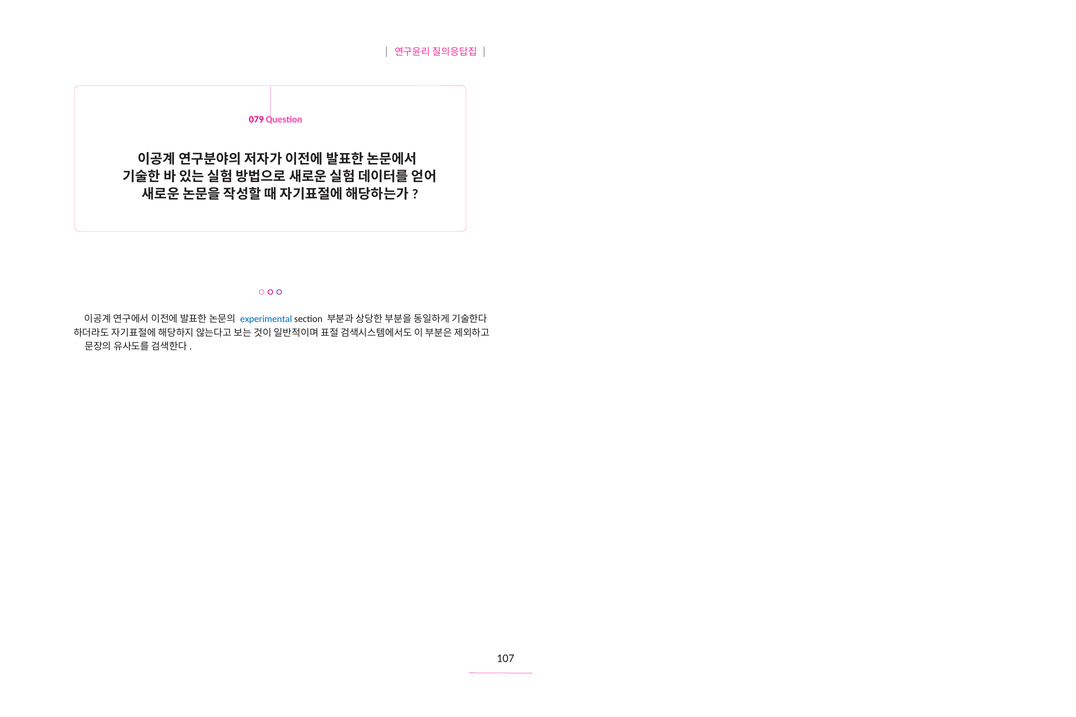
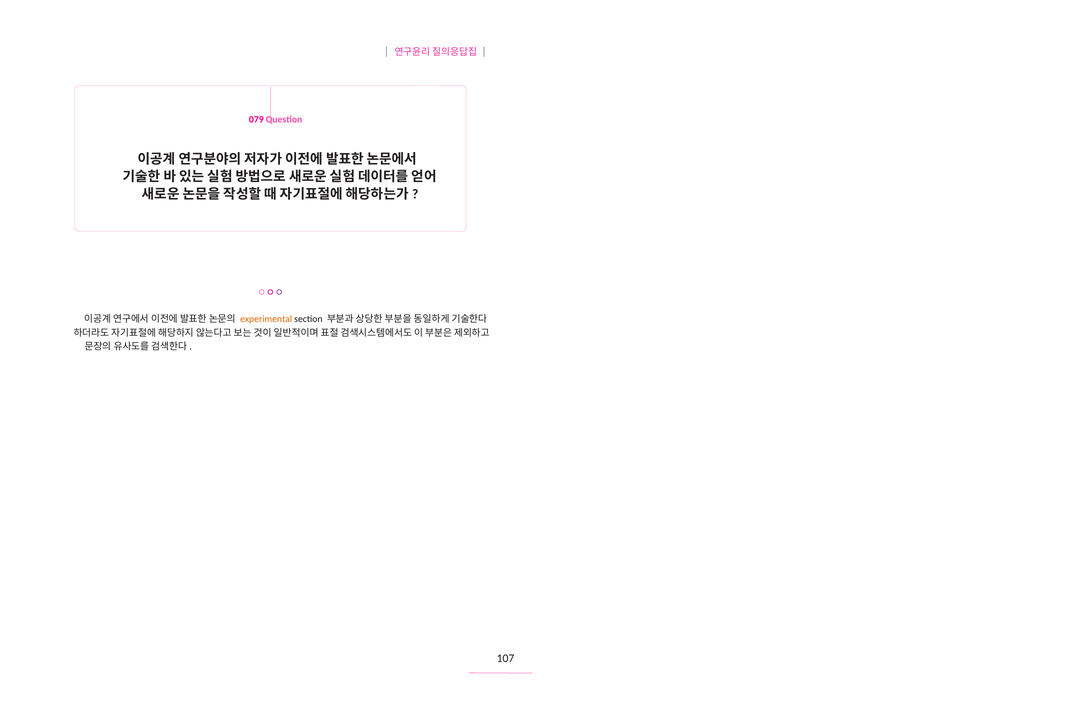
experimental colour: blue -> orange (266, 319)
